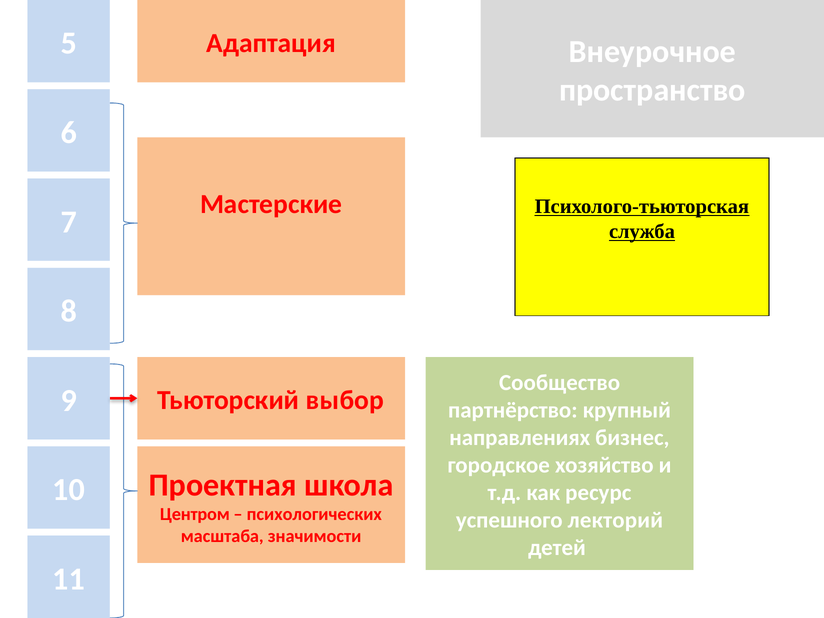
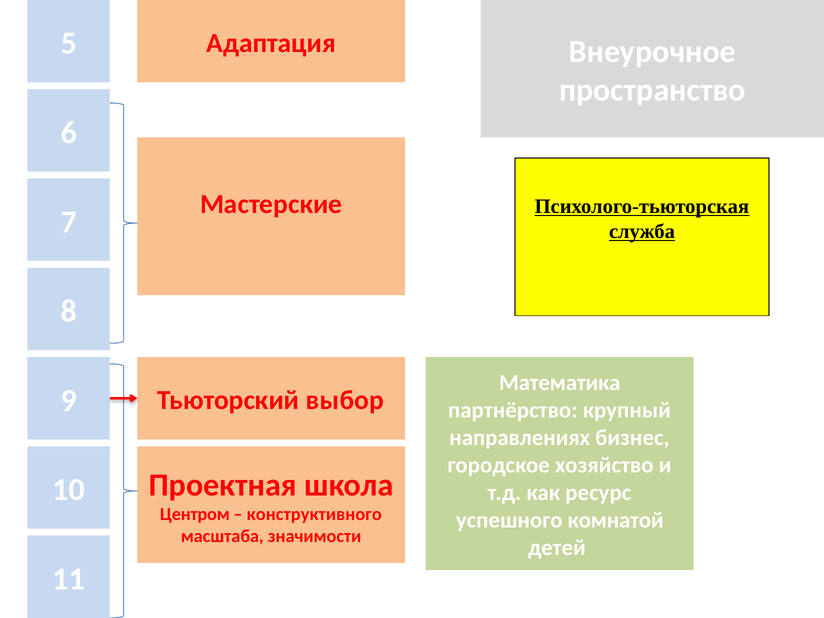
Сообщество: Сообщество -> Математика (560, 383)
психологических: психологических -> конструктивного (314, 514)
лекторий: лекторий -> комнатой (616, 520)
